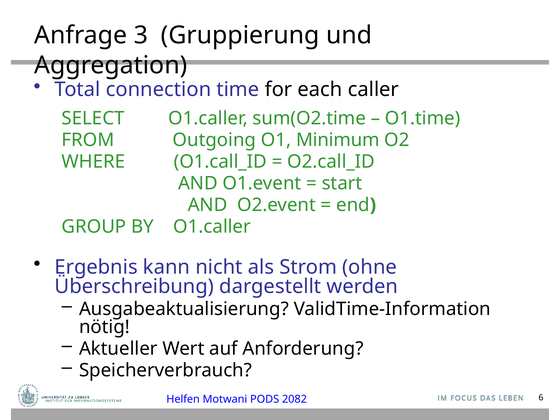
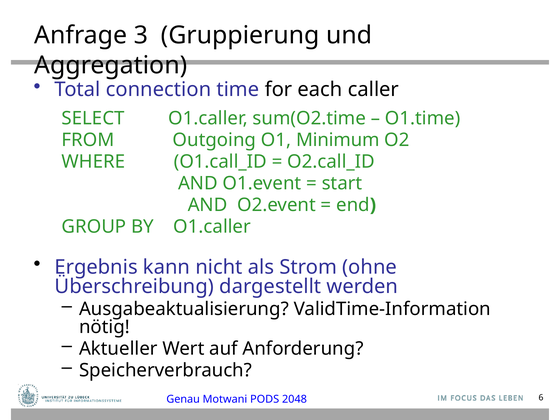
Helfen: Helfen -> Genau (183, 399)
2082: 2082 -> 2048 (294, 399)
